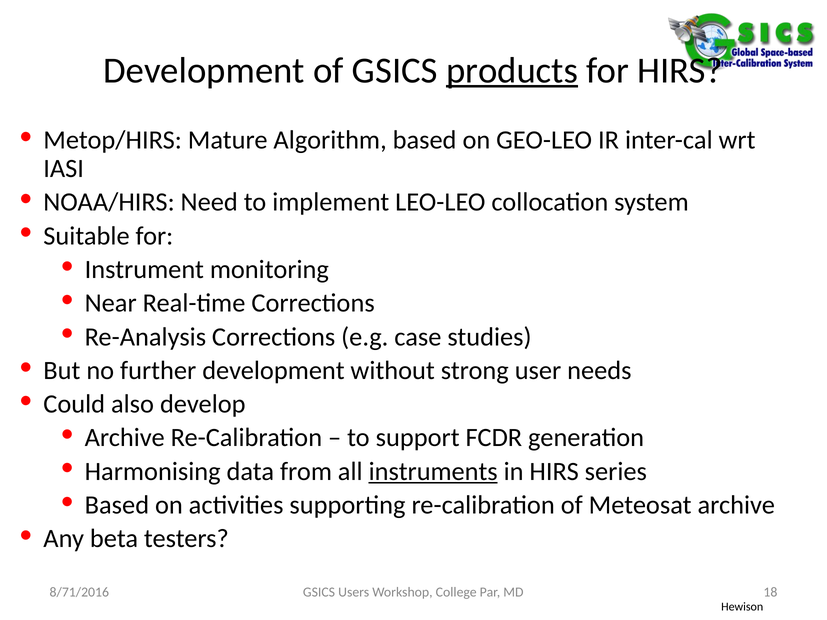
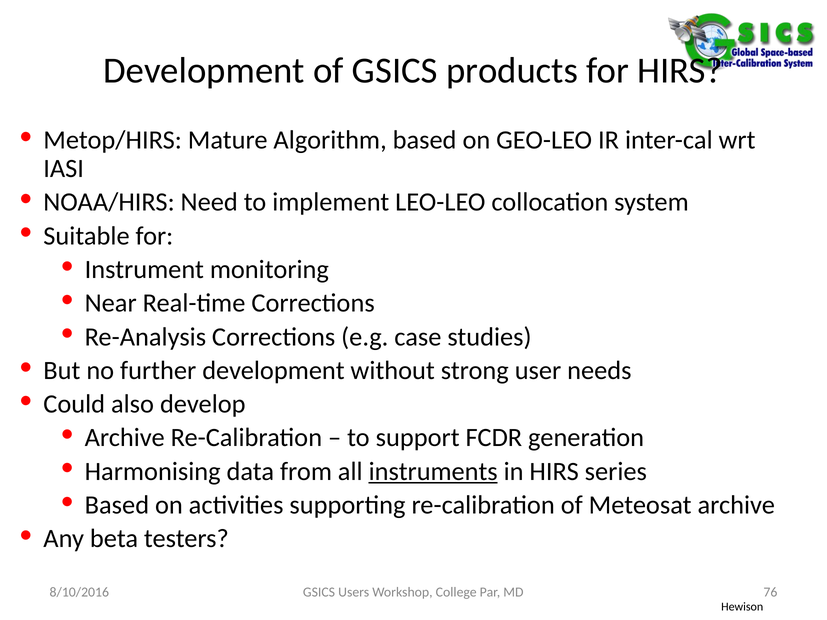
products underline: present -> none (512, 71)
18: 18 -> 76 (770, 592)
8/71/2016: 8/71/2016 -> 8/10/2016 (79, 592)
